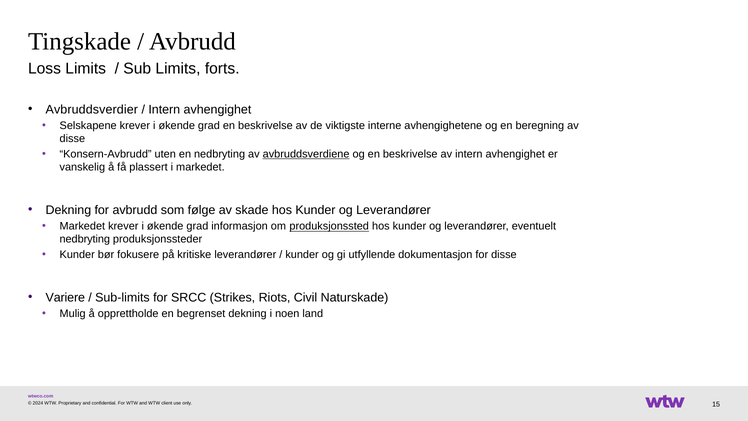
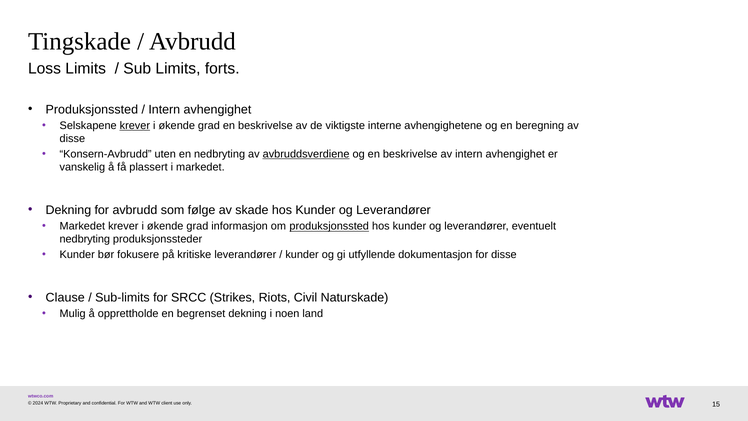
Avbruddsverdier: Avbruddsverdier -> Produksjonssted (92, 109)
krever underline: none -> present (135, 126)
Variere: Variere -> Clause (65, 297)
